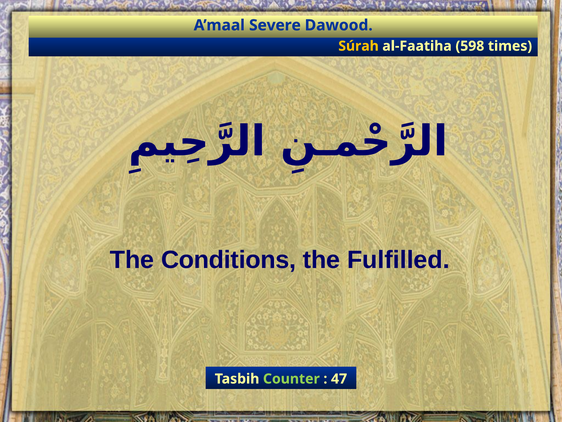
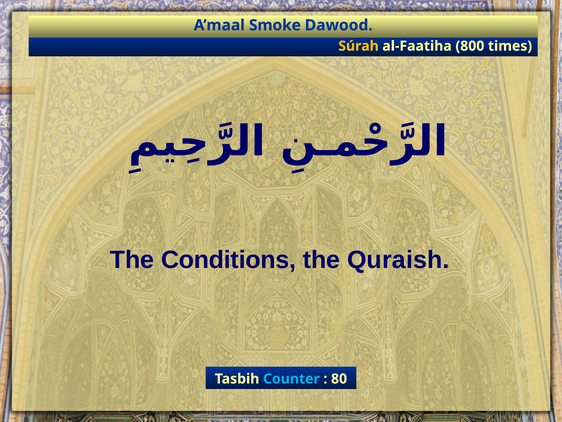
Severe: Severe -> Smoke (275, 25)
598: 598 -> 800 (470, 46)
Fulfilled: Fulfilled -> Quraish (398, 260)
Counter colour: light green -> light blue (291, 378)
47: 47 -> 80 (339, 378)
